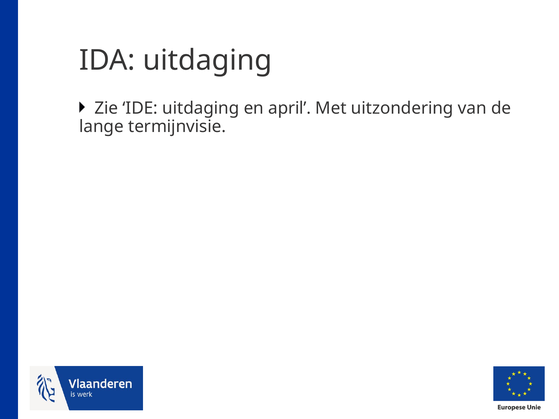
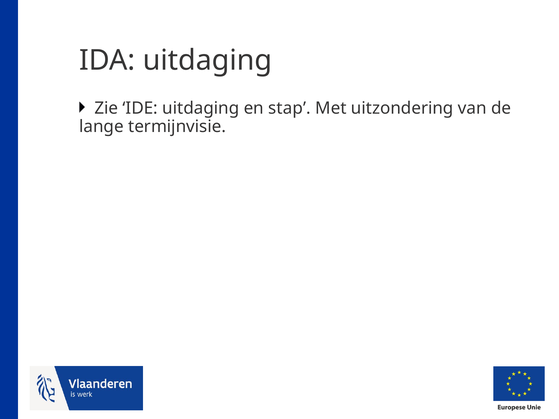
april: april -> stap (290, 108)
